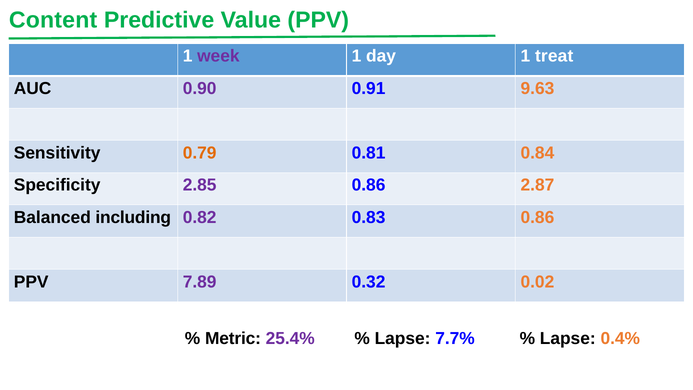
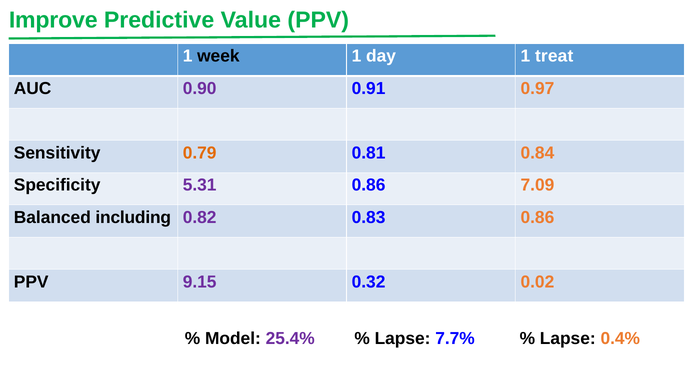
Content: Content -> Improve (53, 20)
week colour: purple -> black (218, 56)
9.63: 9.63 -> 0.97 (537, 88)
2.85: 2.85 -> 5.31 (200, 185)
2.87: 2.87 -> 7.09 (537, 185)
7.89: 7.89 -> 9.15 (200, 282)
Metric: Metric -> Model (233, 338)
